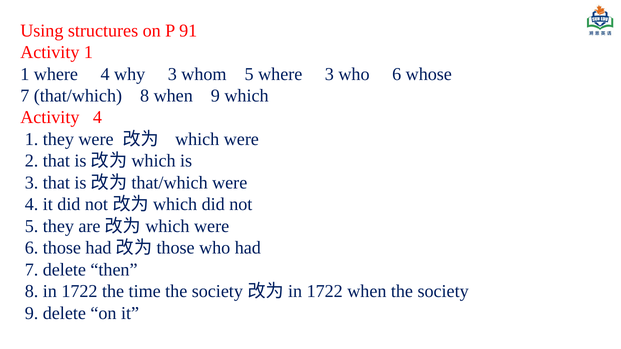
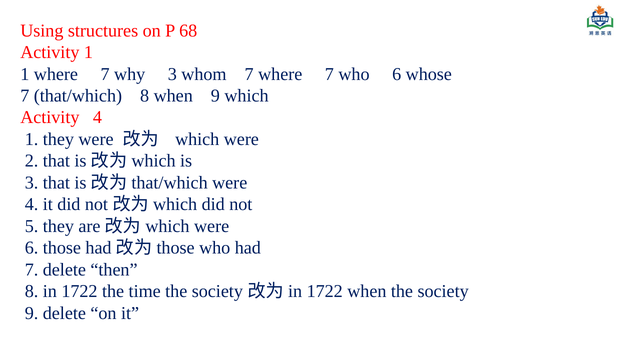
91: 91 -> 68 (188, 31)
1 where 4: 4 -> 7 (105, 74)
whom 5: 5 -> 7 (249, 74)
3: 3 -> 7 (329, 74)
